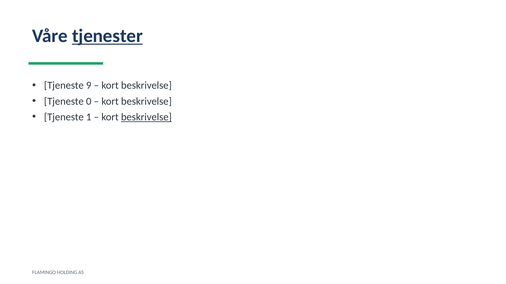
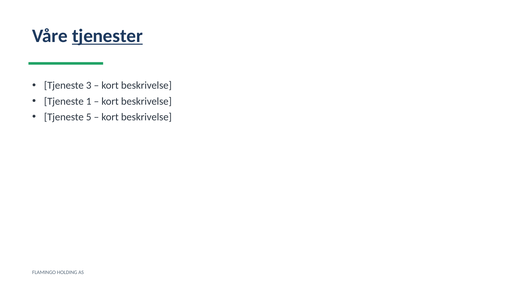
9: 9 -> 3 (89, 86)
0: 0 -> 1 (89, 102)
1: 1 -> 5 (89, 117)
beskrivelse underline: present -> none (146, 117)
